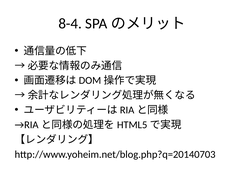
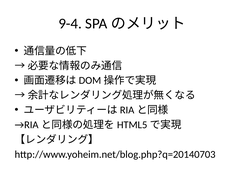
8-4: 8-4 -> 9-4 (70, 24)
